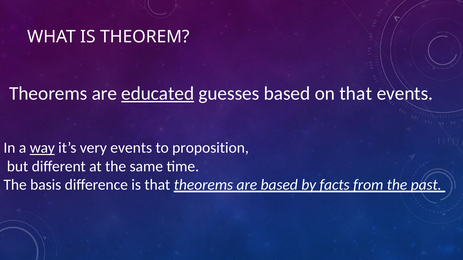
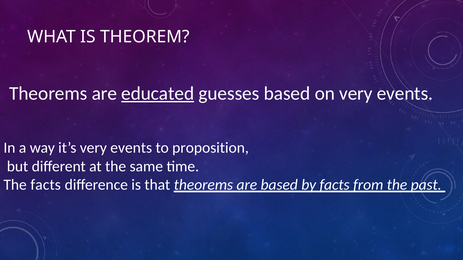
on that: that -> very (356, 94)
way underline: present -> none (42, 148)
The basis: basis -> facts (46, 185)
